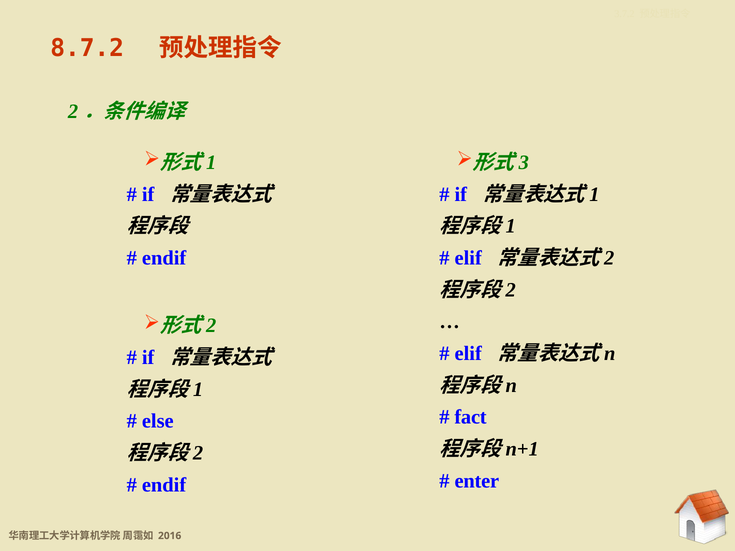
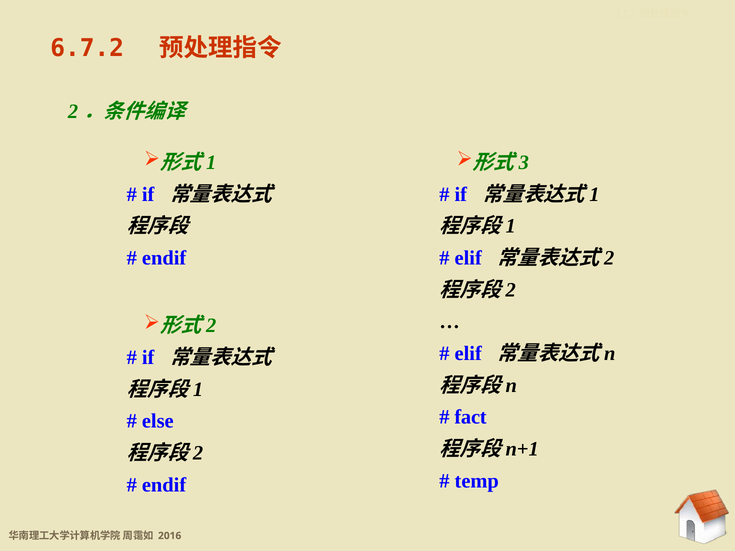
8.7.2: 8.7.2 -> 6.7.2 (87, 48)
enter: enter -> temp (477, 481)
